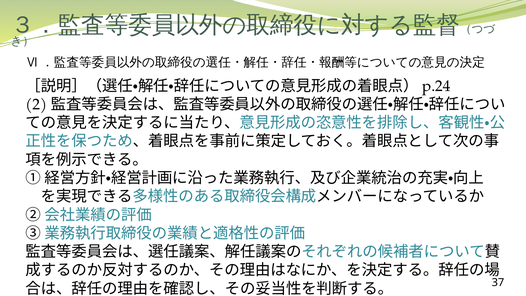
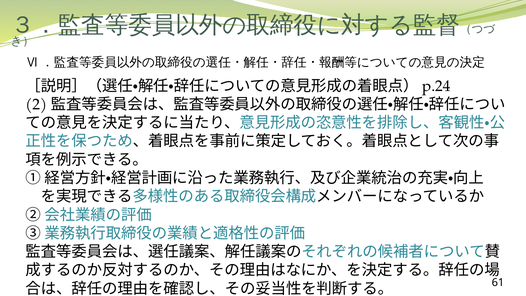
37: 37 -> 61 (498, 282)
